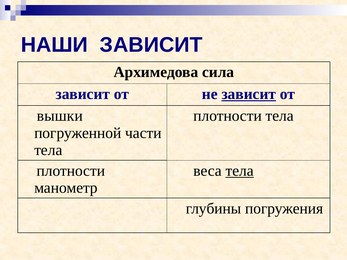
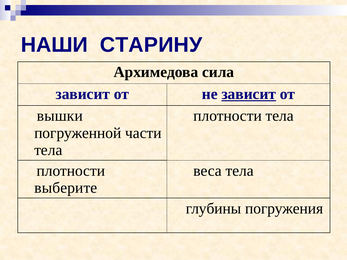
НАШИ ЗАВИСИТ: ЗАВИСИТ -> СТАРИНУ (151, 45)
тела underline: present -> none (240, 171)
манометр: манометр -> выберите (66, 188)
